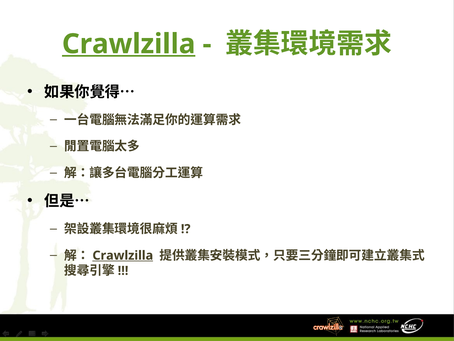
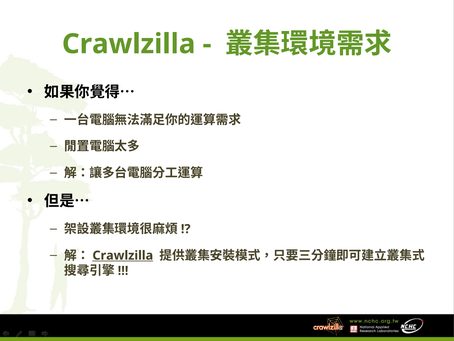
Crawlzilla underline: present -> none (129, 44)
